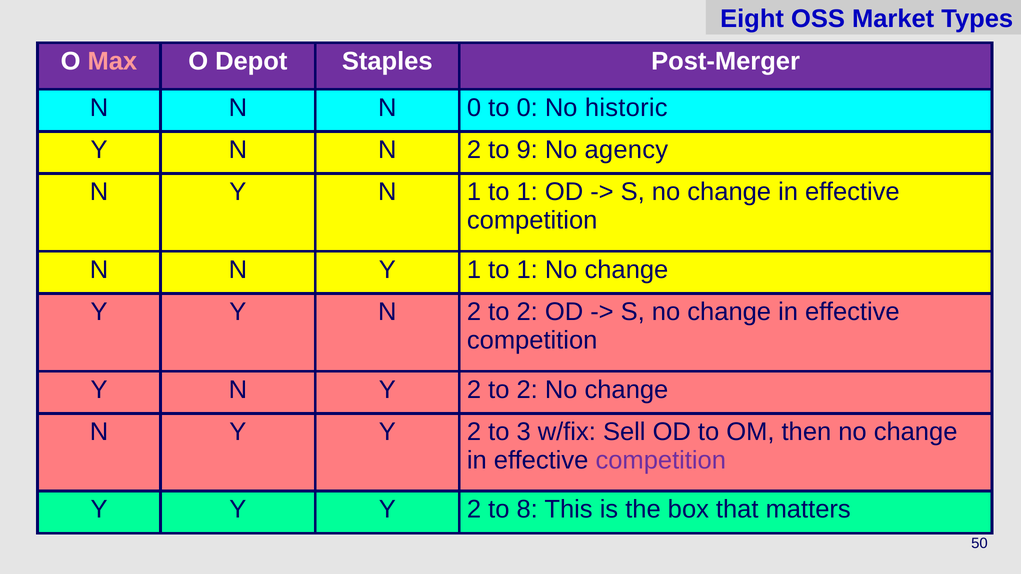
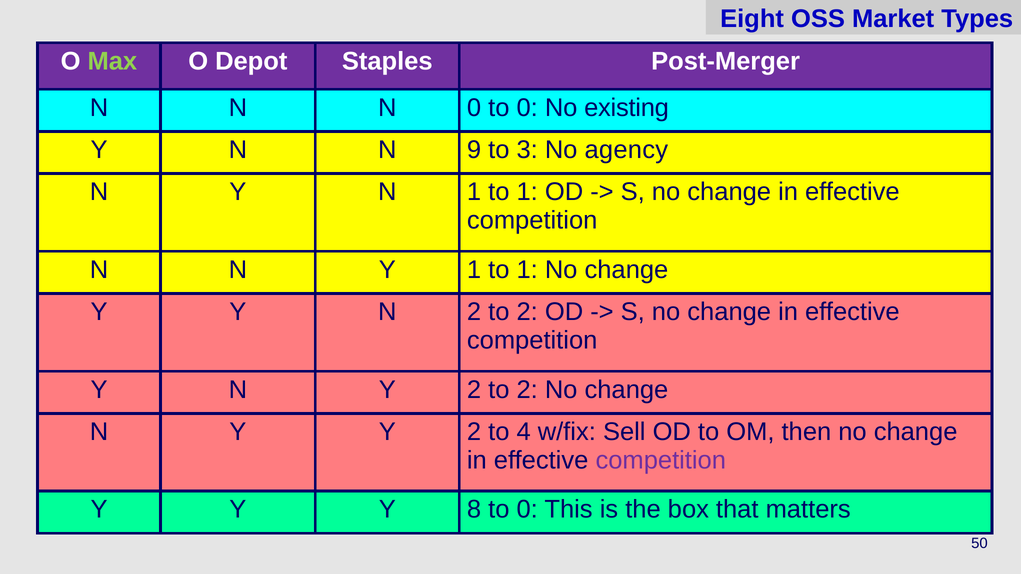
Max colour: pink -> light green (112, 61)
historic: historic -> existing (627, 108)
N N 2: 2 -> 9 (474, 150)
9: 9 -> 3 (527, 150)
3: 3 -> 4 (524, 432)
Y Y Y 2: 2 -> 8 (474, 510)
8: 8 -> 0 (527, 510)
